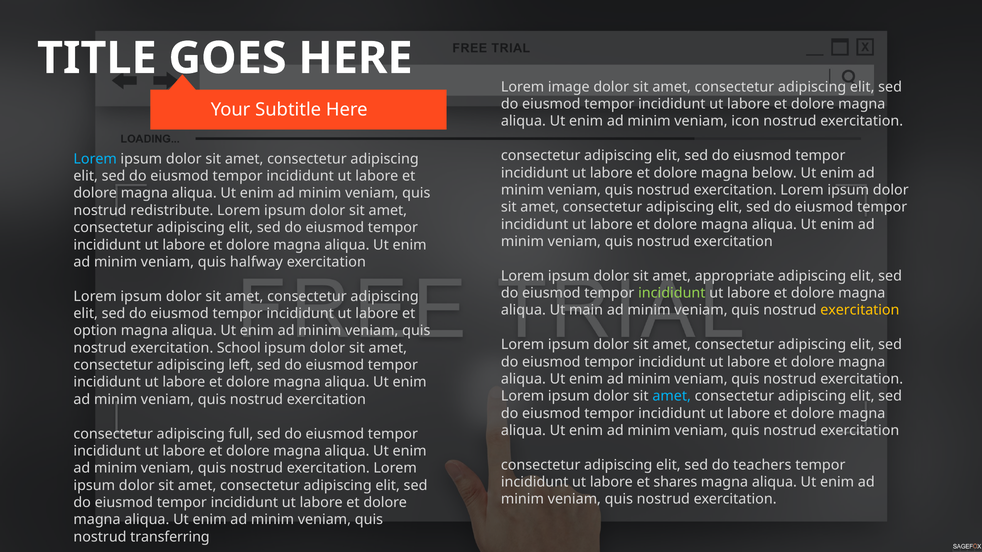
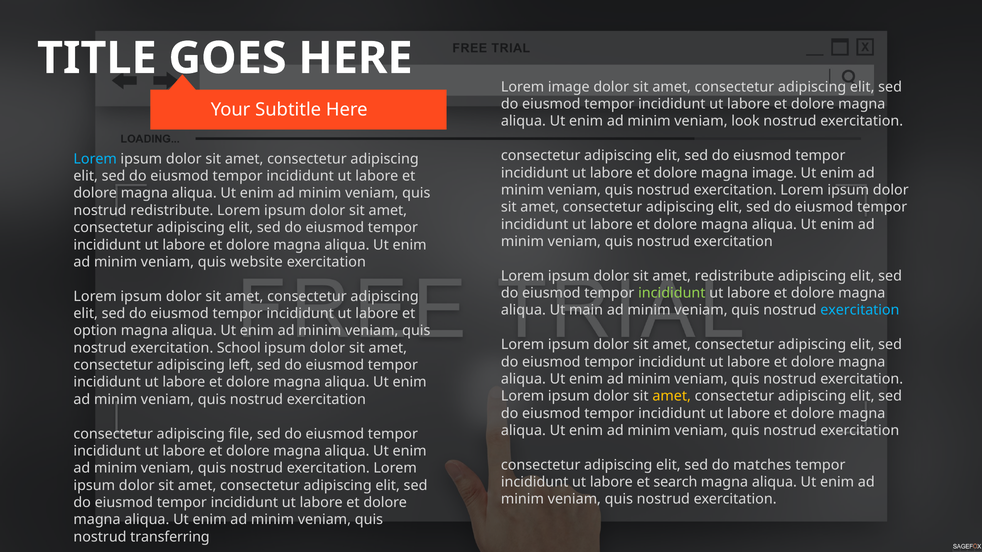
icon: icon -> look (745, 121)
magna below: below -> image (774, 173)
halfway: halfway -> website (256, 262)
amet appropriate: appropriate -> redistribute (734, 276)
exercitation colour: yellow -> light blue (860, 310)
amet colour: light blue -> yellow (672, 396)
full: full -> file (241, 434)
teachers: teachers -> matches (762, 465)
shares: shares -> search (675, 482)
